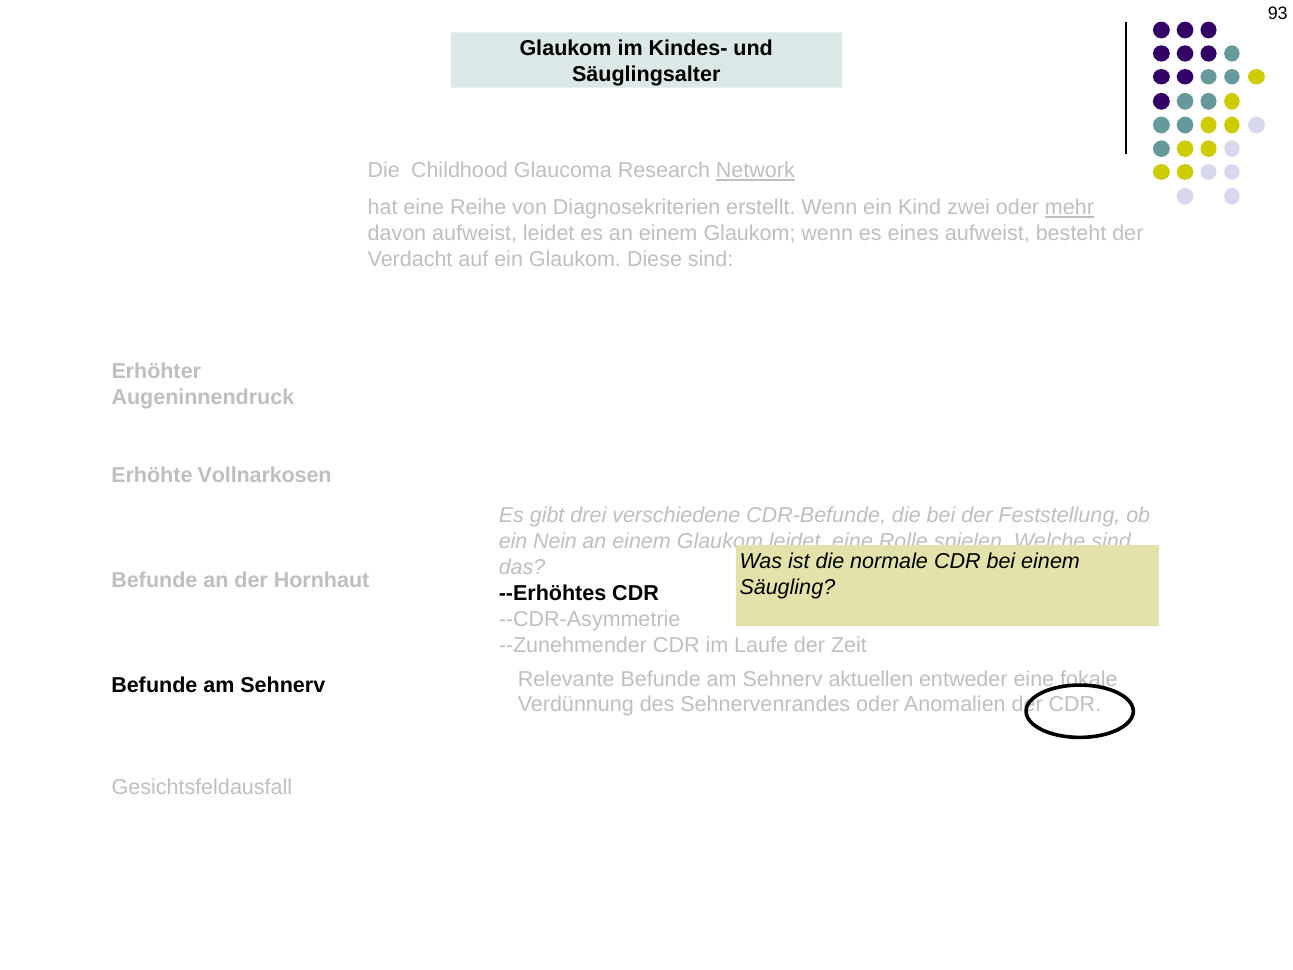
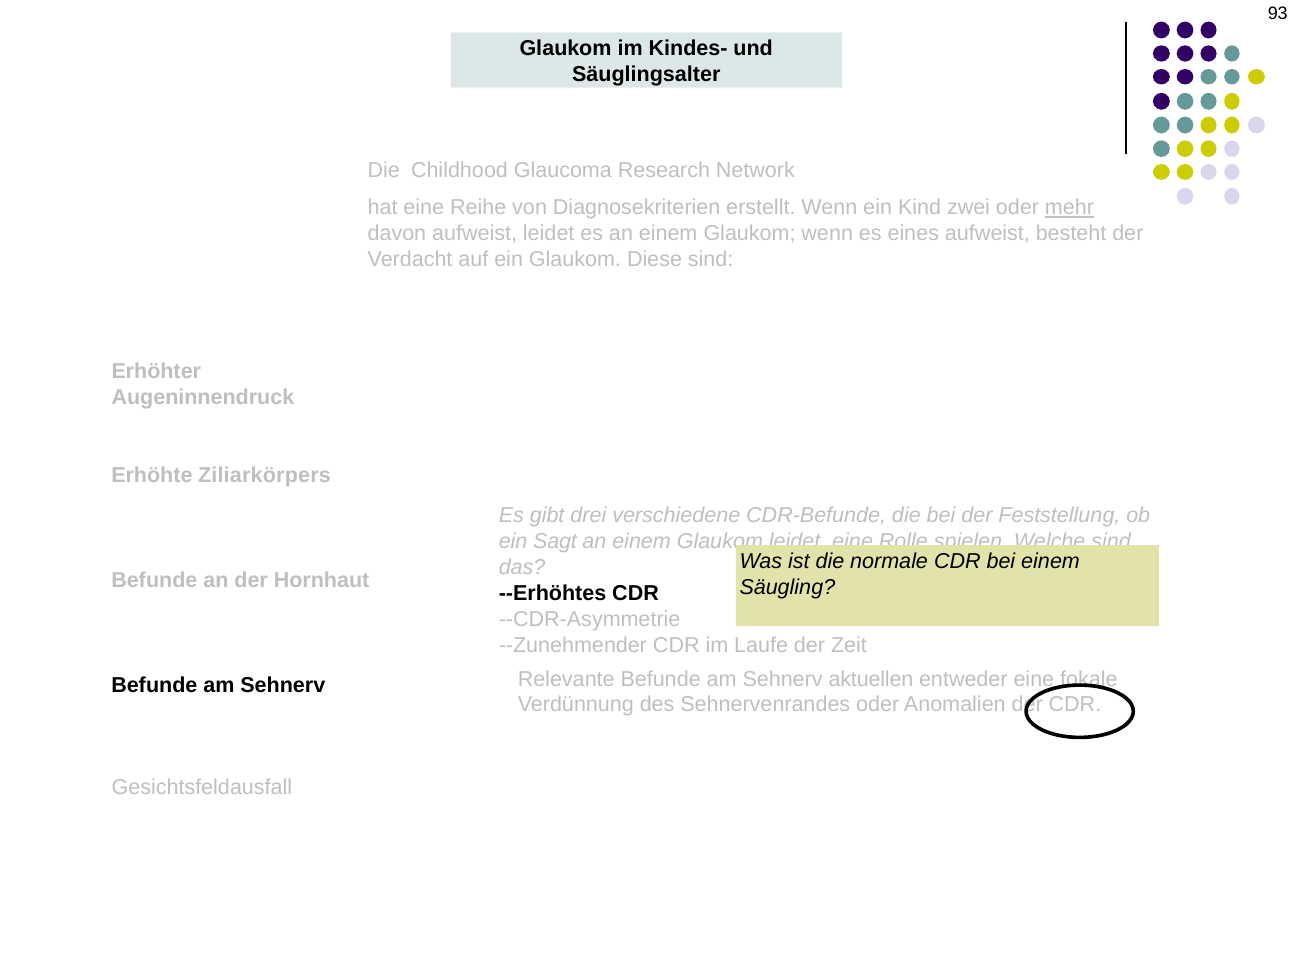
Network underline: present -> none (755, 171)
Vollnarkosen: Vollnarkosen -> Ziliarkörpers (264, 476)
Nein: Nein -> Sagt (555, 542)
